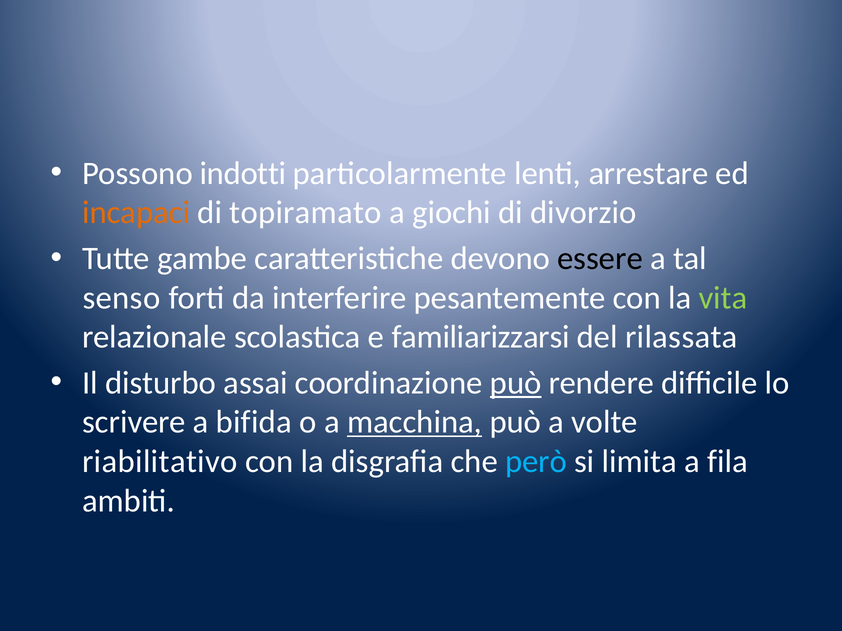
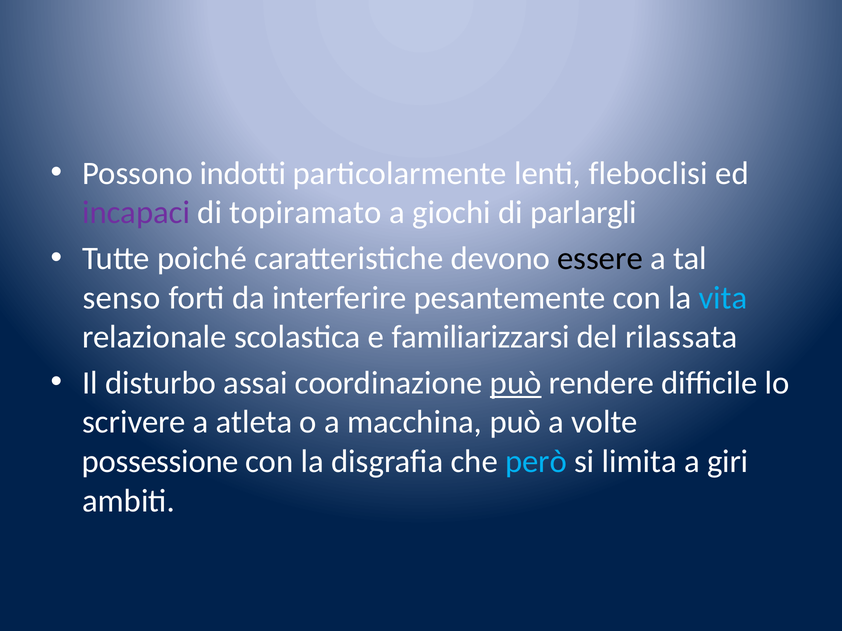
arrestare: arrestare -> fleboclisi (648, 174)
incapaci colour: orange -> purple (136, 213)
divorzio: divorzio -> parlargli (584, 213)
gambe: gambe -> poiché (202, 259)
vita colour: light green -> light blue (723, 298)
bifida: bifida -> atleta (254, 423)
macchina underline: present -> none (415, 423)
riabilitativo: riabilitativo -> possessione (160, 462)
fila: fila -> giri (728, 462)
